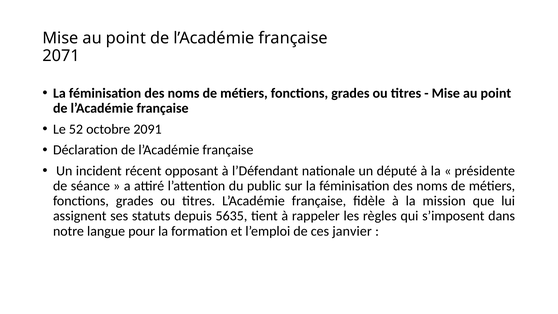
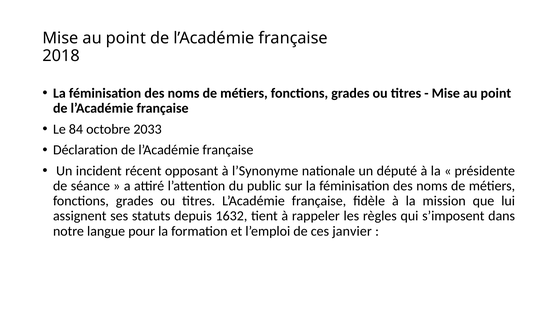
2071: 2071 -> 2018 (61, 56)
52: 52 -> 84 (76, 129)
2091: 2091 -> 2033 (148, 129)
l’Défendant: l’Défendant -> l’Synonyme (265, 171)
5635: 5635 -> 1632 (231, 216)
